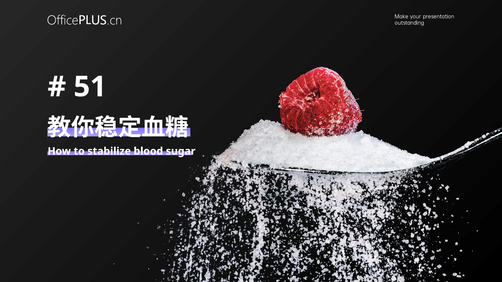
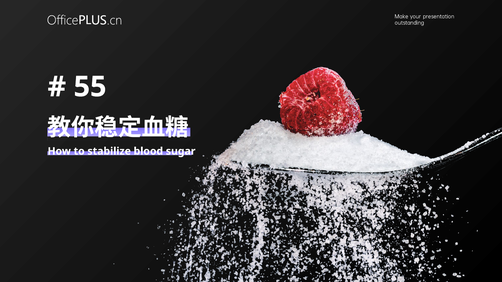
51: 51 -> 55 (90, 87)
